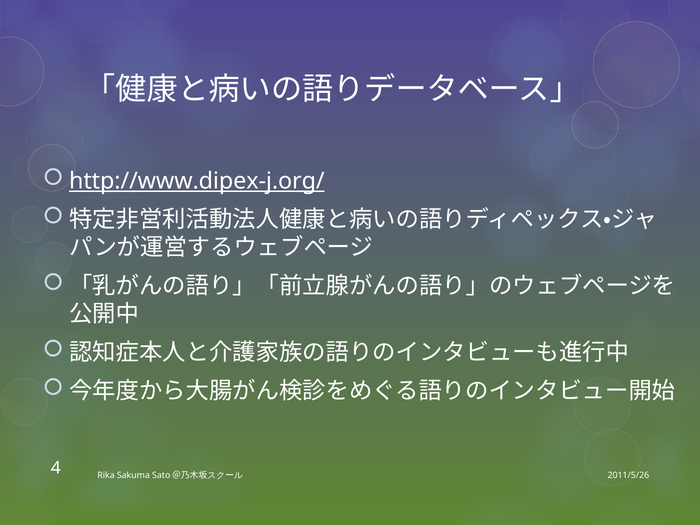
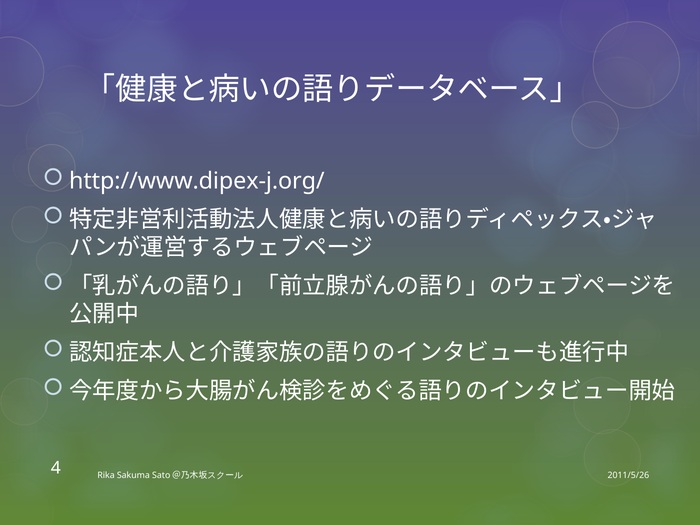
http://www.dipex-j.org/ underline: present -> none (197, 181)
